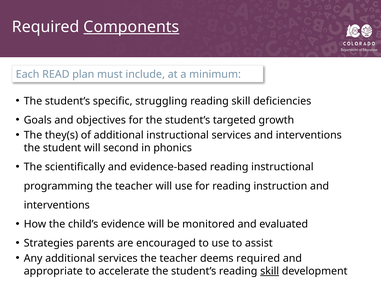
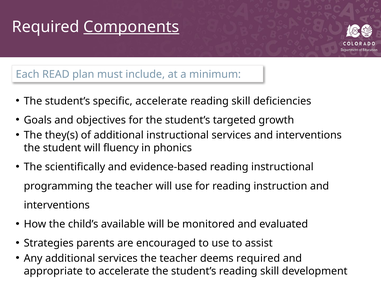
specific struggling: struggling -> accelerate (161, 101)
second: second -> fluency (121, 148)
evidence: evidence -> available (123, 224)
skill underline: present -> none (270, 271)
